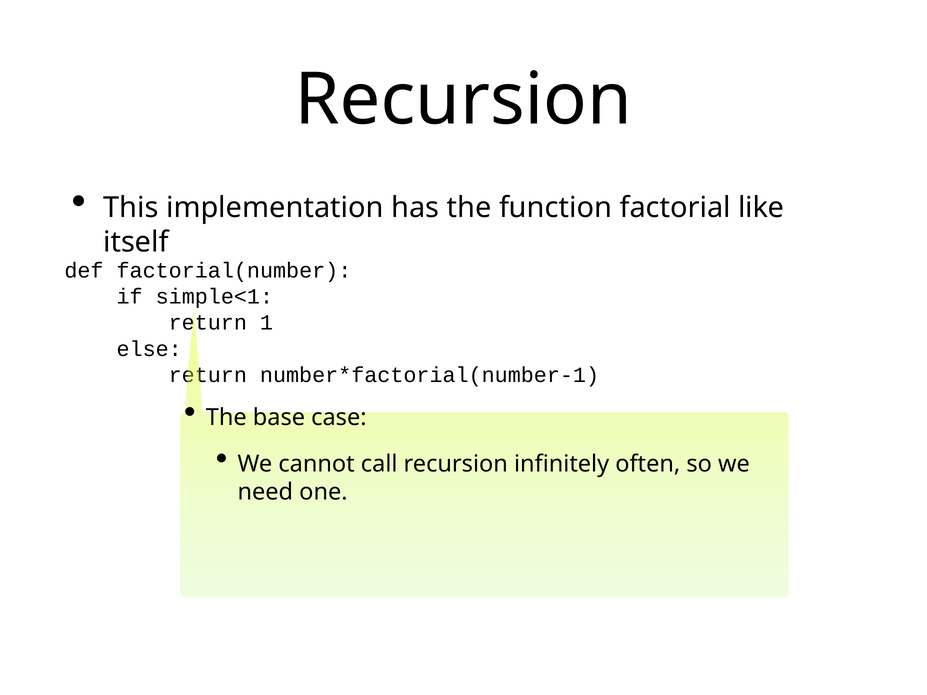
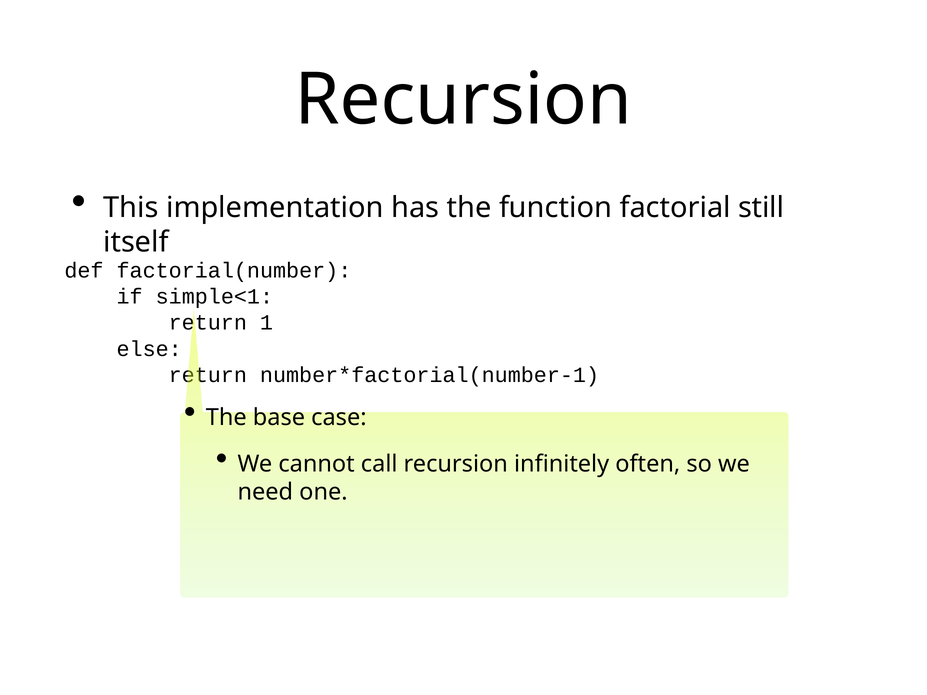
like: like -> still (761, 208)
